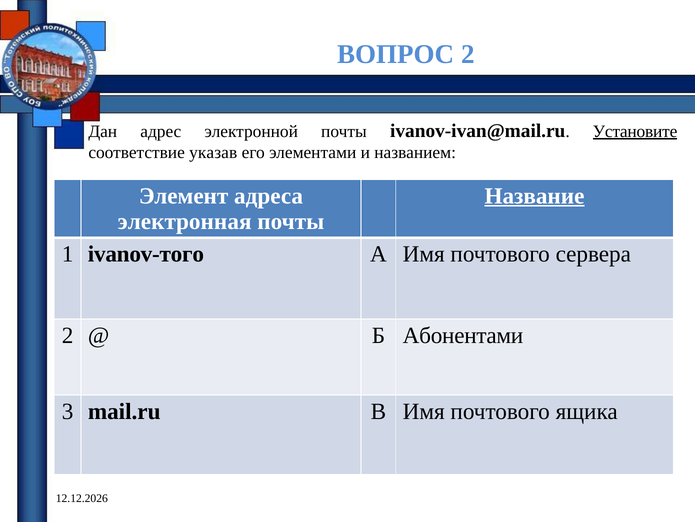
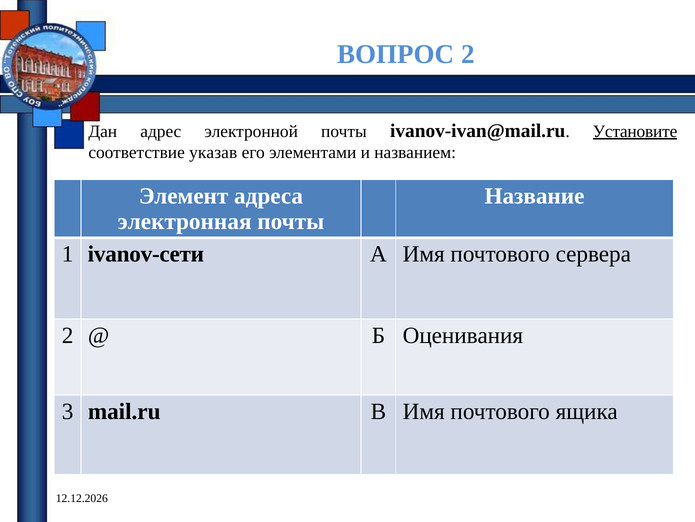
Название underline: present -> none (534, 196)
ivanov-того: ivanov-того -> ivanov-сети (146, 254)
Абонентами: Абонентами -> Оценивания (463, 335)
